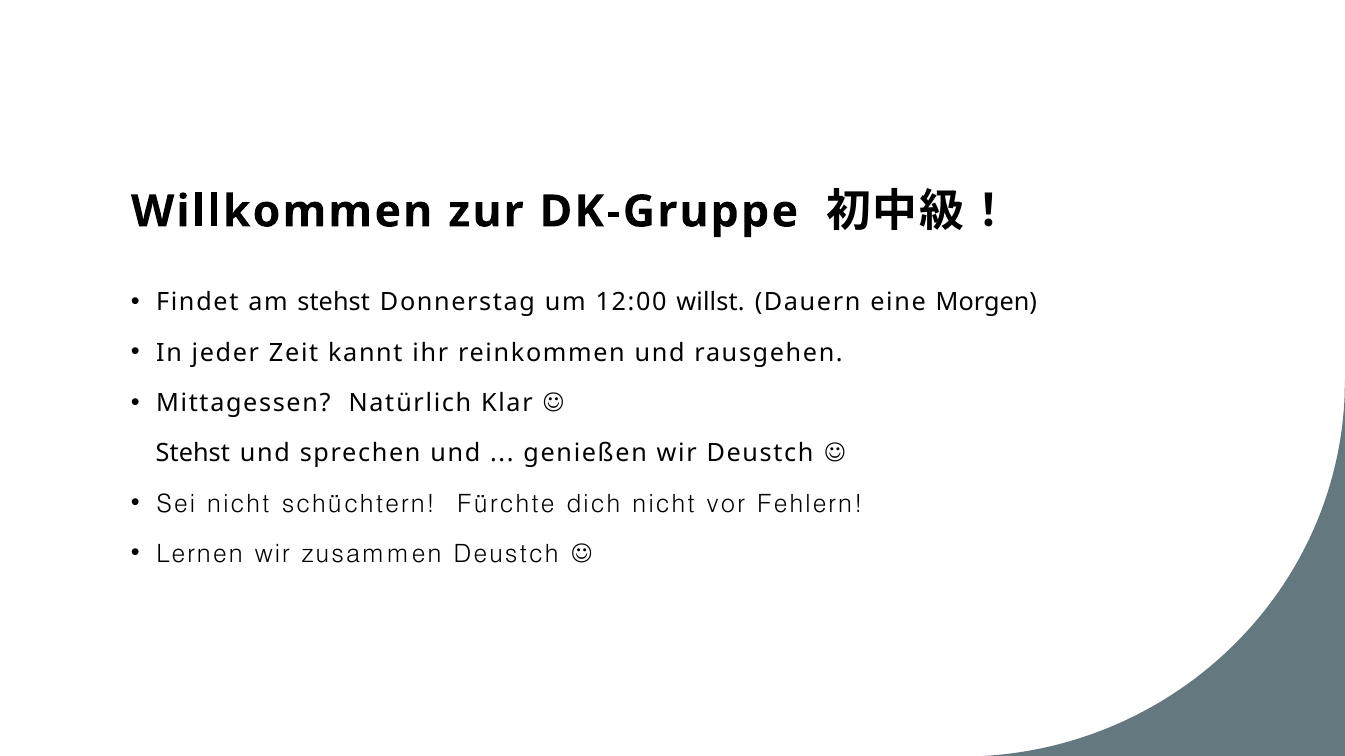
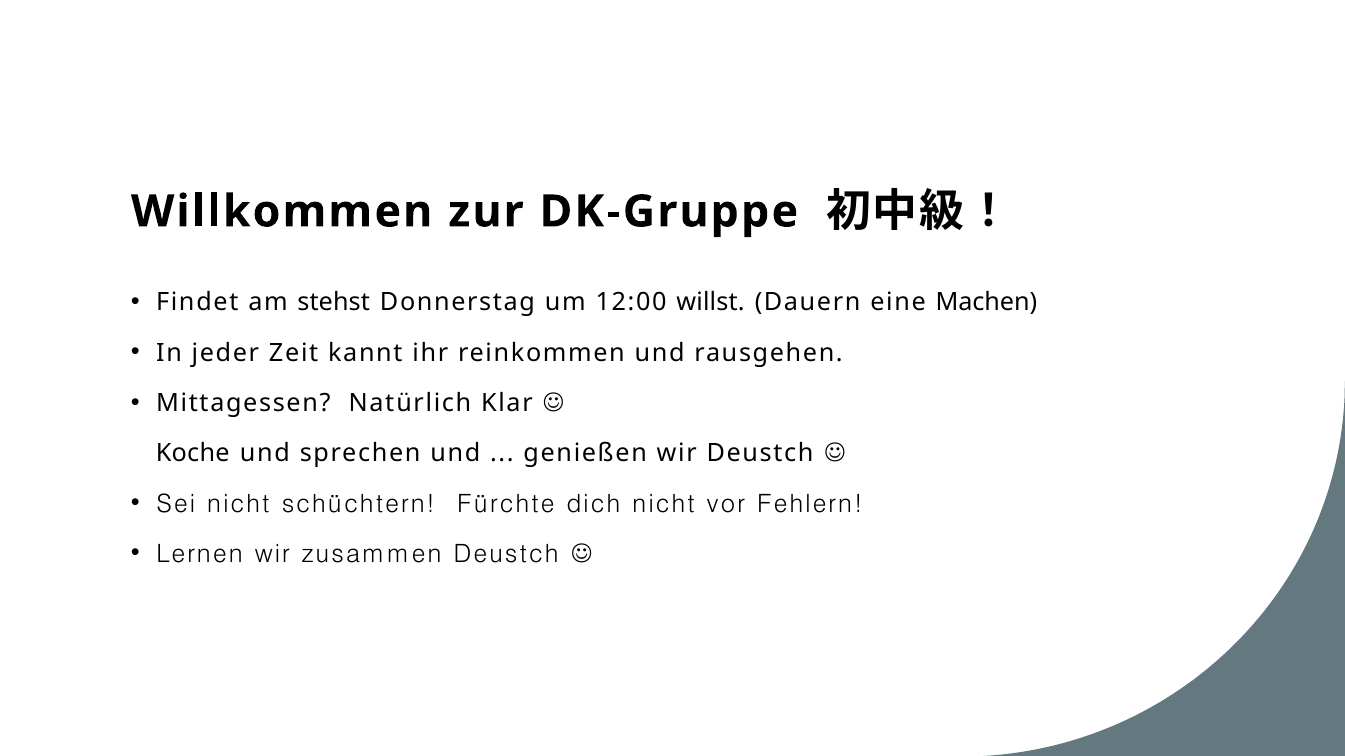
Morgen: Morgen -> Machen (986, 303)
Stehst: Stehst -> Koche (193, 454)
